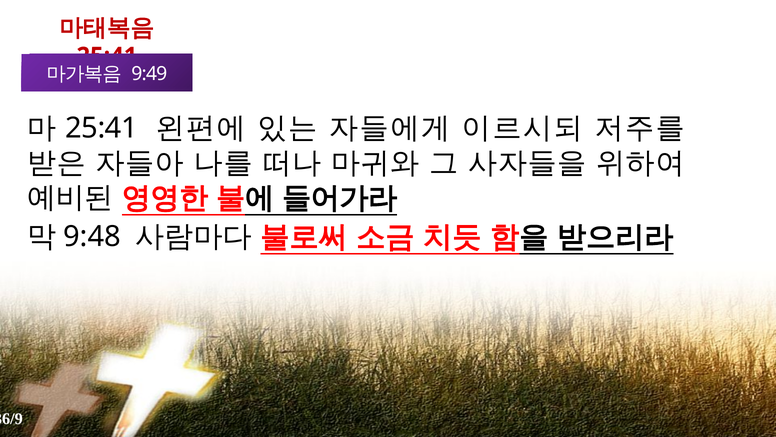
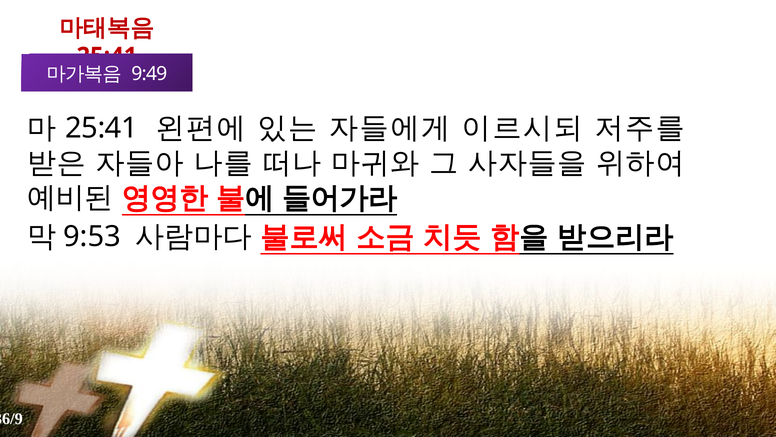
9:48: 9:48 -> 9:53 (92, 237)
